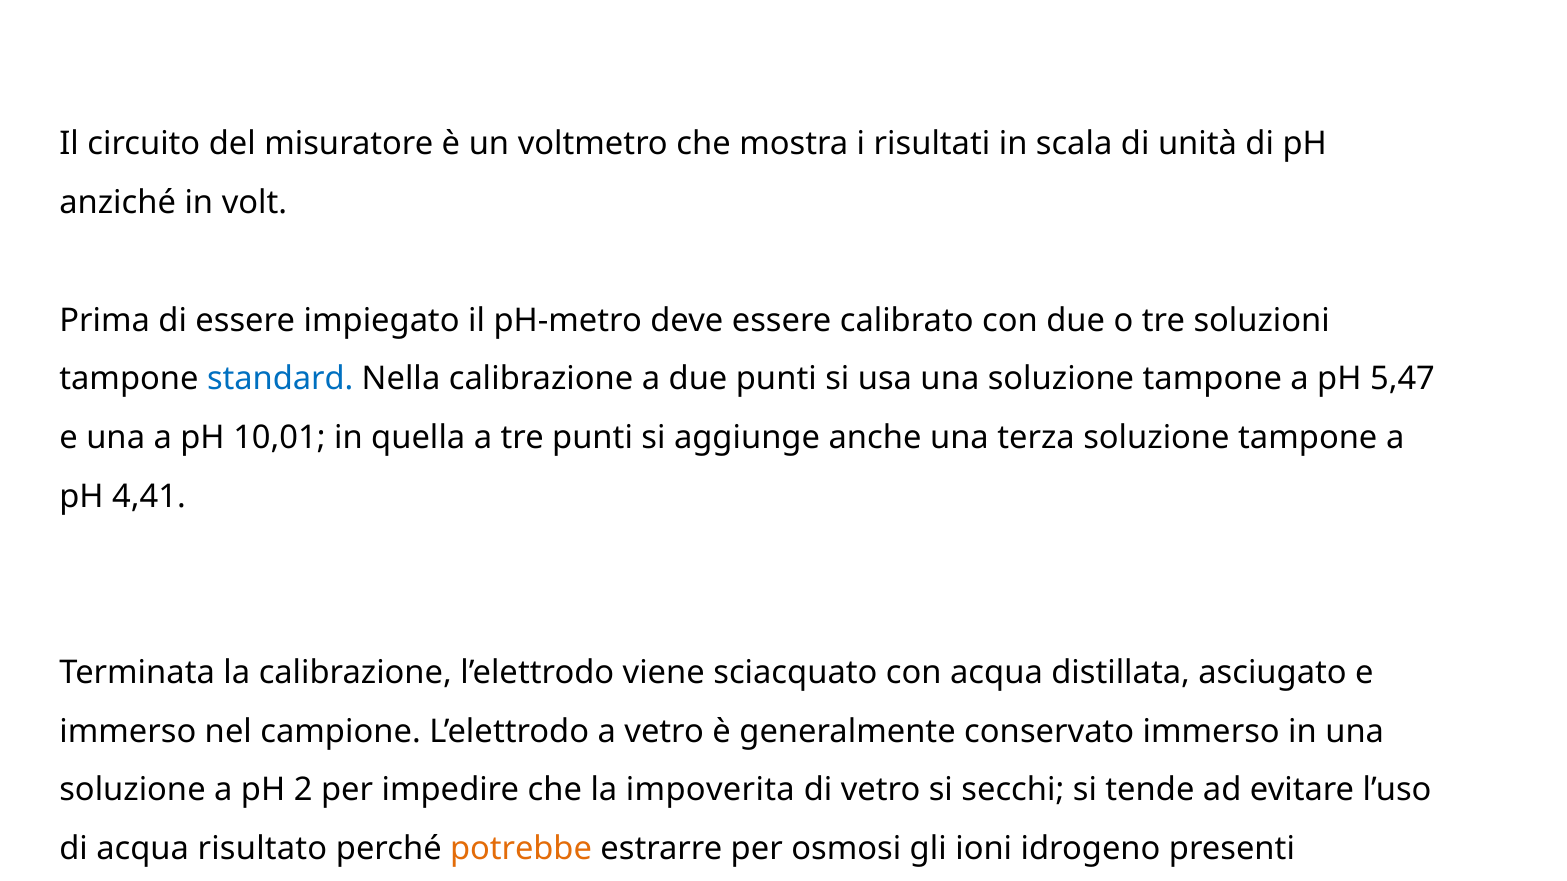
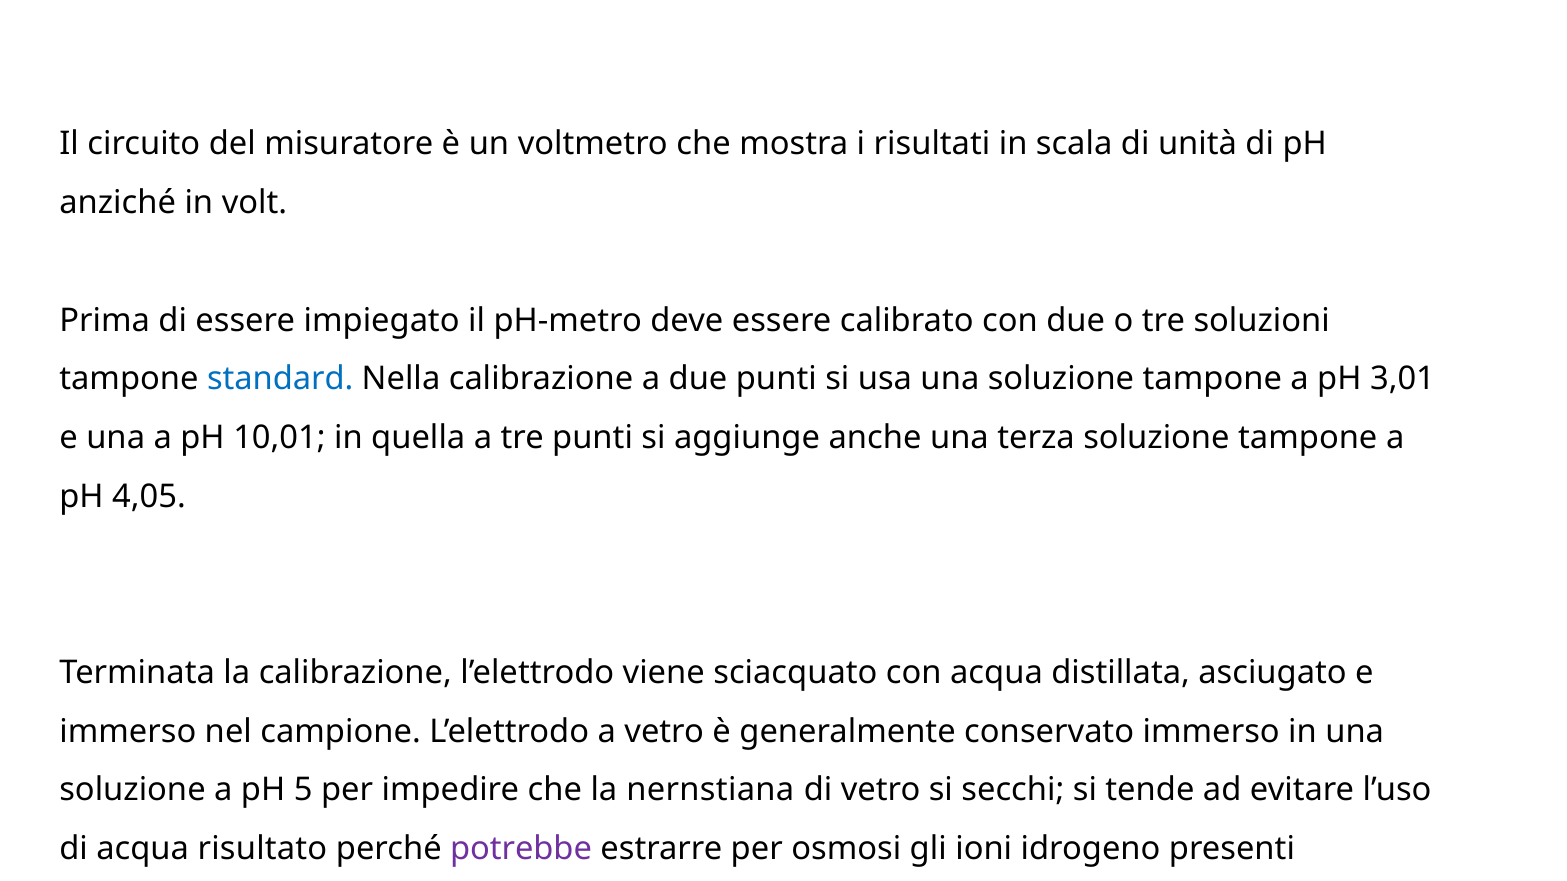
5,47: 5,47 -> 3,01 (1402, 379)
4,41: 4,41 -> 4,05 (149, 497)
2: 2 -> 5 (303, 791)
impoverita: impoverita -> nernstiana (710, 791)
potrebbe colour: orange -> purple (521, 849)
